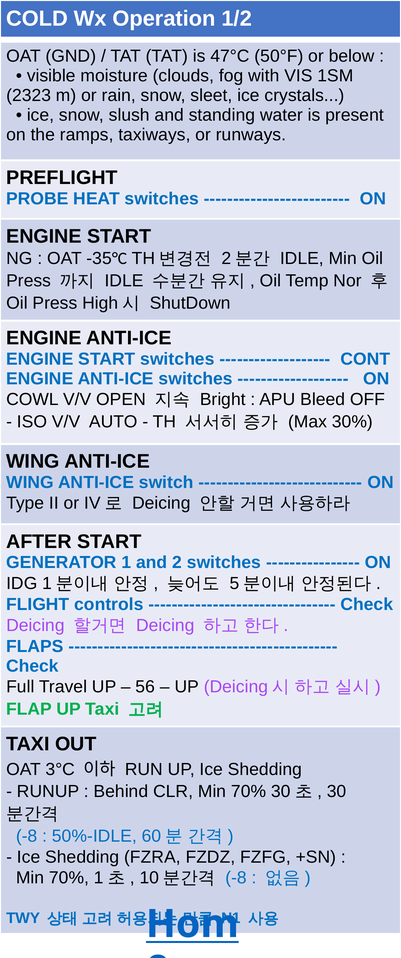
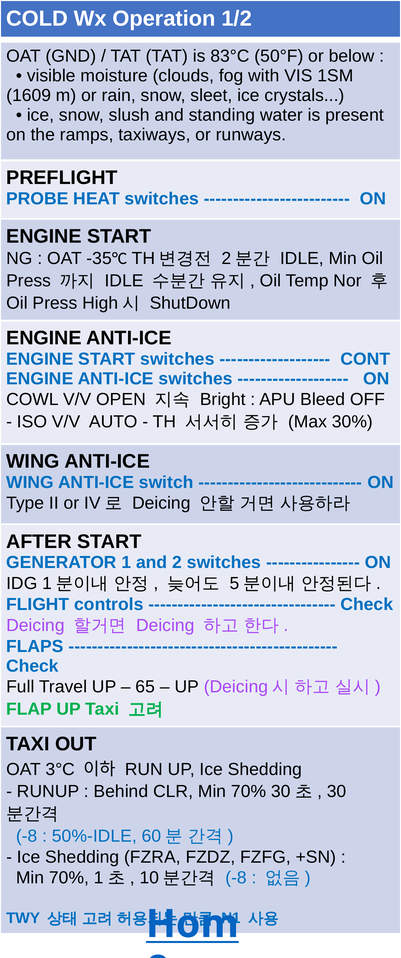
47°C: 47°C -> 83°C (230, 56)
2323: 2323 -> 1609 (29, 96)
56: 56 -> 65 (145, 688)
